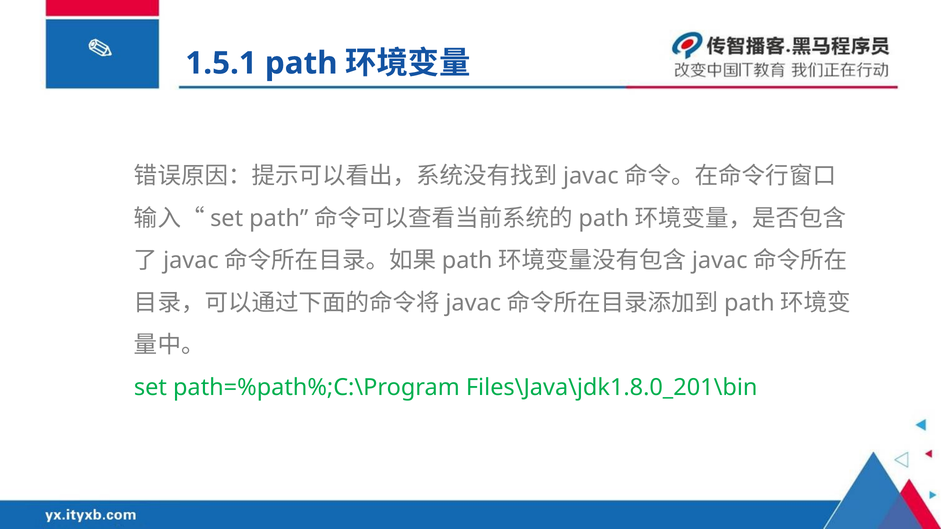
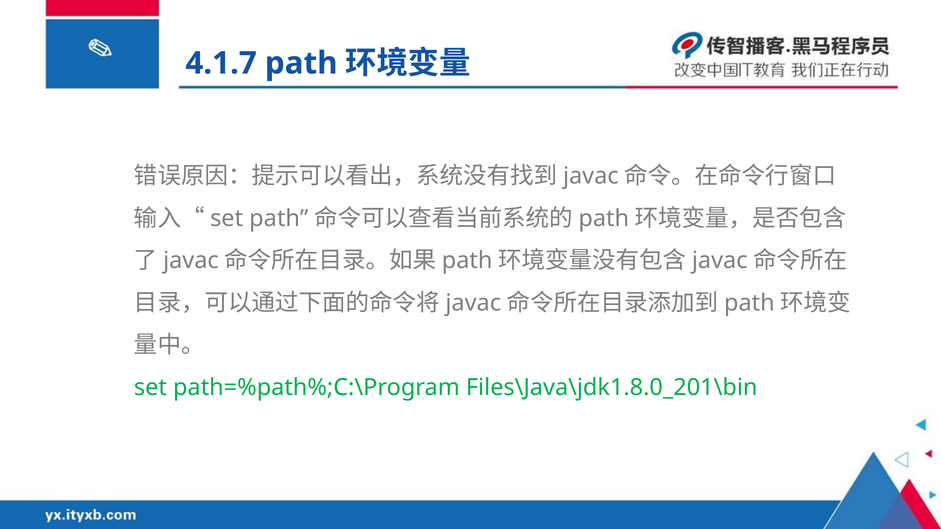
1.5.1: 1.5.1 -> 4.1.7 (221, 63)
